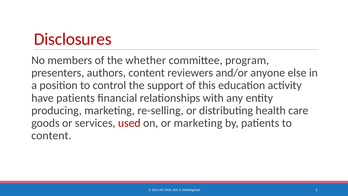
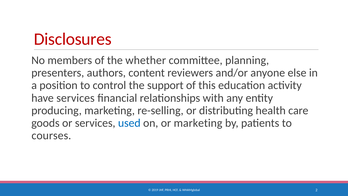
program: program -> planning (247, 60)
have patients: patients -> services (76, 98)
used colour: red -> blue (129, 123)
content: content -> courses (51, 135)
